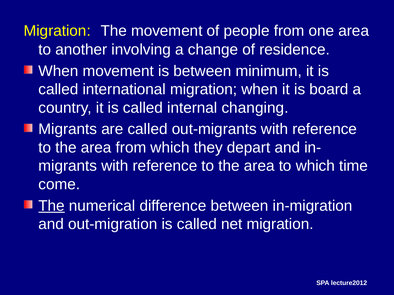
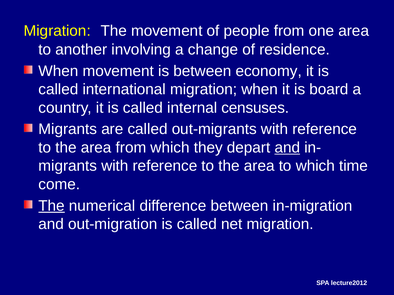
minimum: minimum -> economy (269, 71)
changing: changing -> censuses (255, 108)
and underline: none -> present (287, 148)
